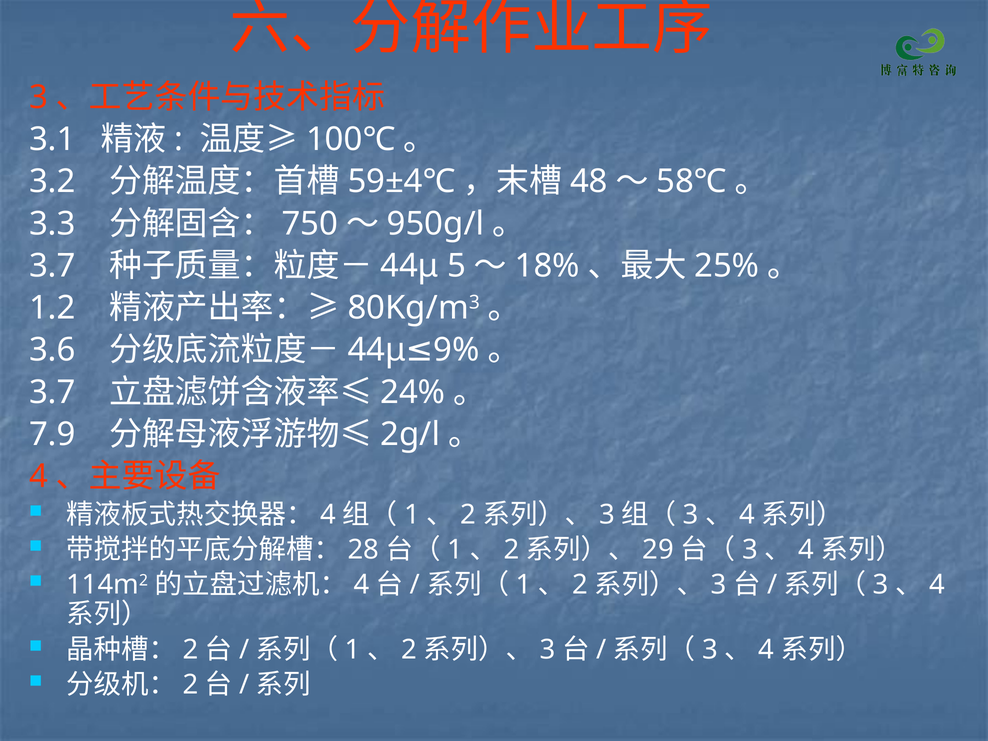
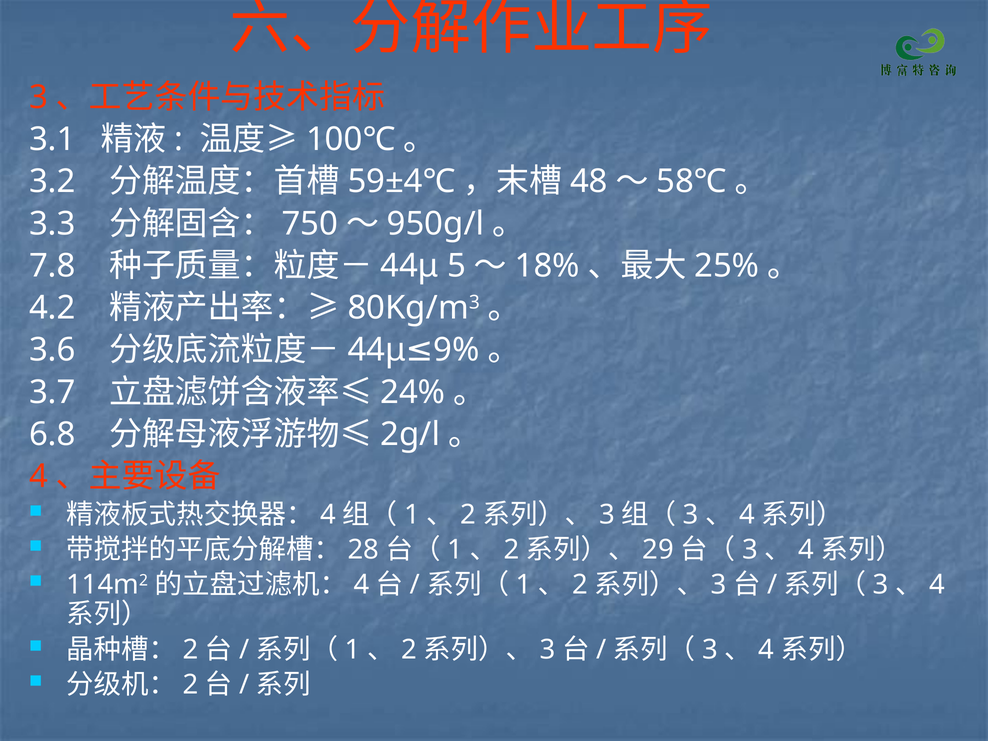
3.7: 3.7 -> 7.8 (52, 266)
1.2: 1.2 -> 4.2 (52, 308)
7.9: 7.9 -> 6.8 (52, 434)
